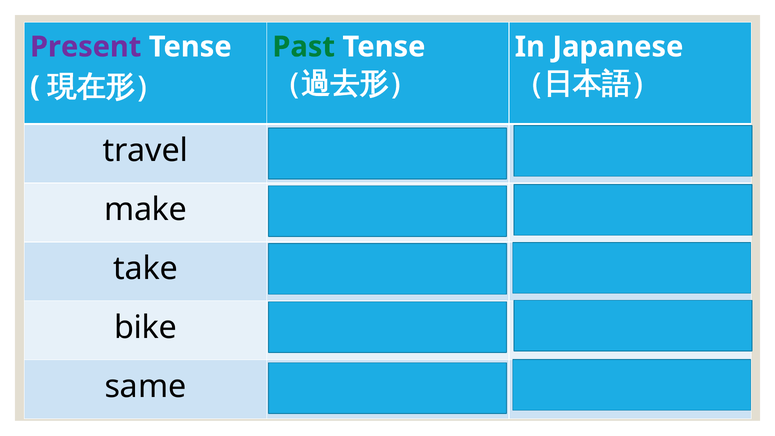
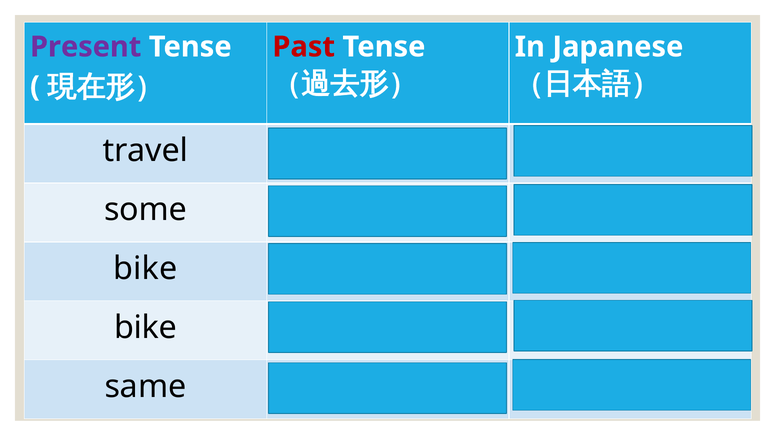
Past colour: green -> red (304, 47)
make: make -> some (146, 210)
take: take -> bike (145, 269)
